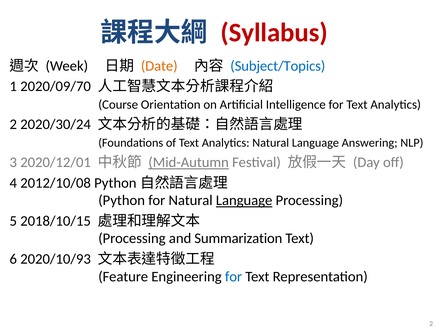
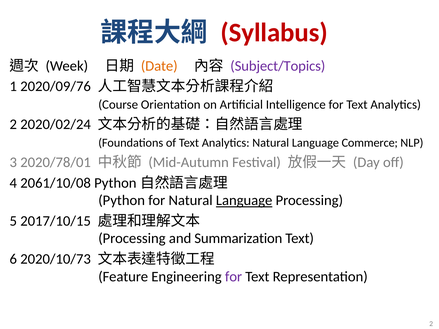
Subject/Topics colour: blue -> purple (278, 66)
2020/09/70: 2020/09/70 -> 2020/09/76 (56, 87)
2020/30/24: 2020/30/24 -> 2020/02/24 (56, 125)
Answering: Answering -> Commerce (370, 143)
2020/12/01: 2020/12/01 -> 2020/78/01 (56, 163)
Mid-Autumn underline: present -> none (189, 163)
2012/10/08: 2012/10/08 -> 2061/10/08 (56, 183)
2018/10/15: 2018/10/15 -> 2017/10/15 (56, 221)
2020/10/93: 2020/10/93 -> 2020/10/73 (56, 259)
for colour: blue -> purple (234, 277)
